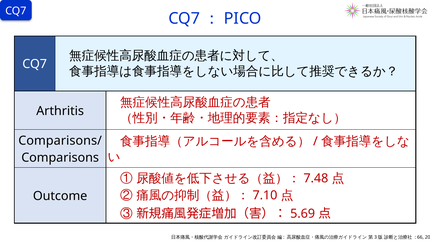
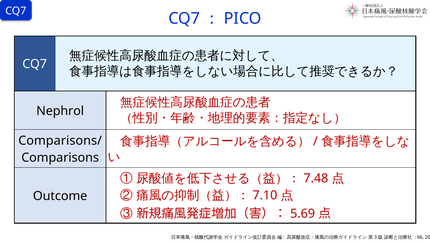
Arthritis: Arthritis -> Nephrol (60, 111)
